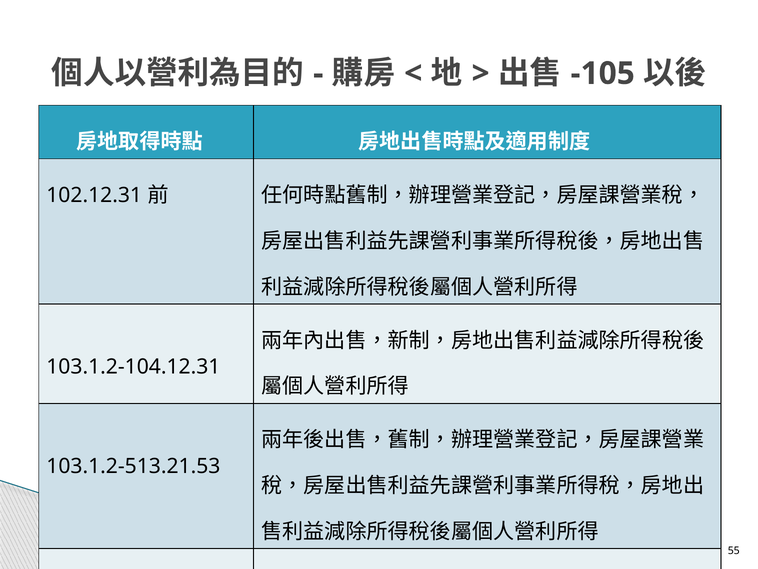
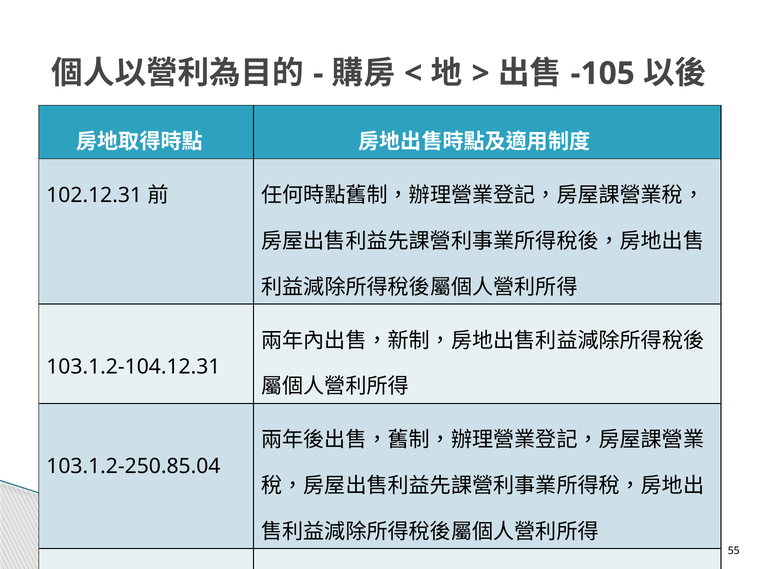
103.1.2-513.21.53: 103.1.2-513.21.53 -> 103.1.2-250.85.04 (133, 466)
